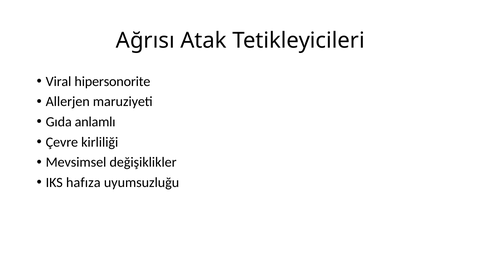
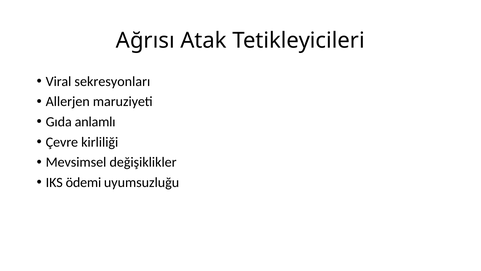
hipersonorite: hipersonorite -> sekresyonları (112, 81)
hafıza: hafıza -> ödemi (83, 182)
